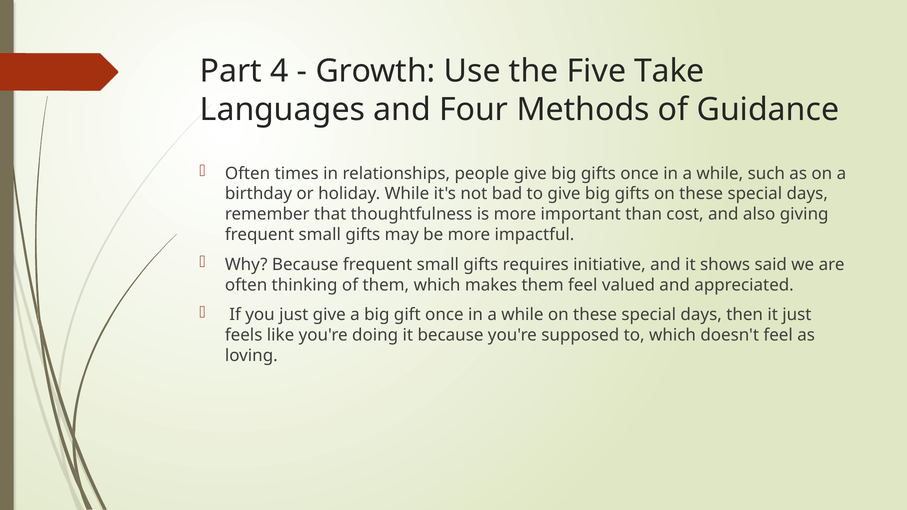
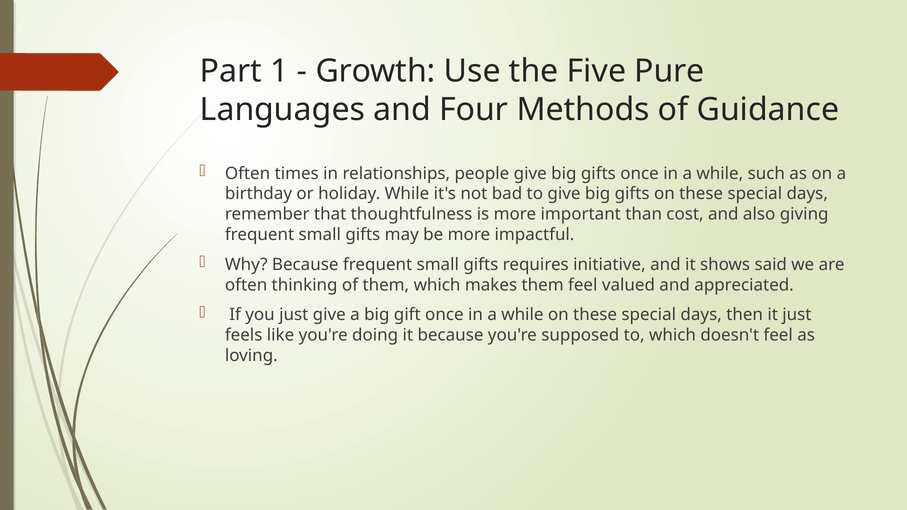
4: 4 -> 1 (279, 71)
Take: Take -> Pure (669, 71)
